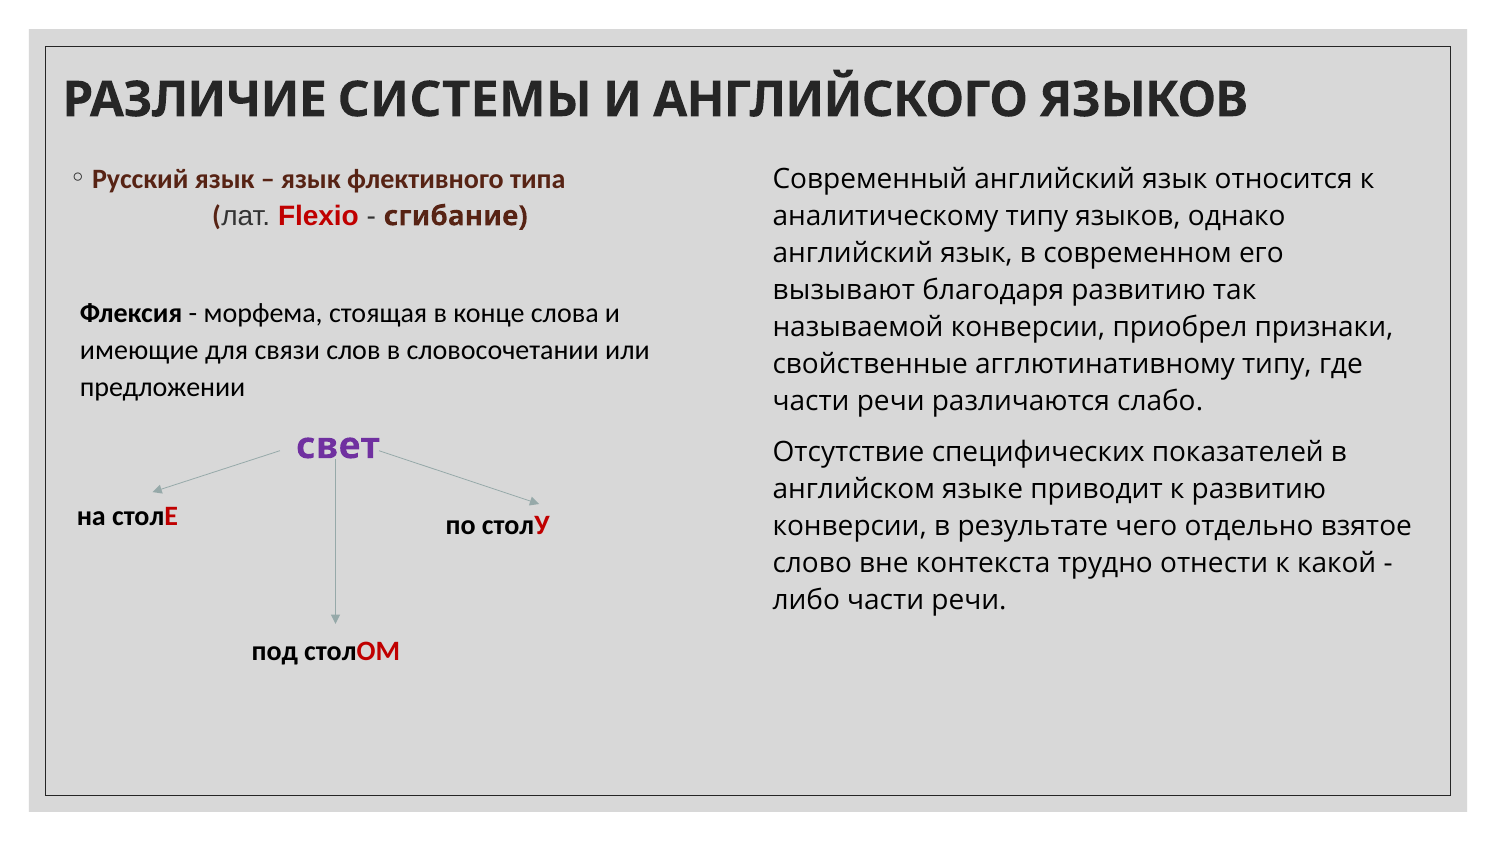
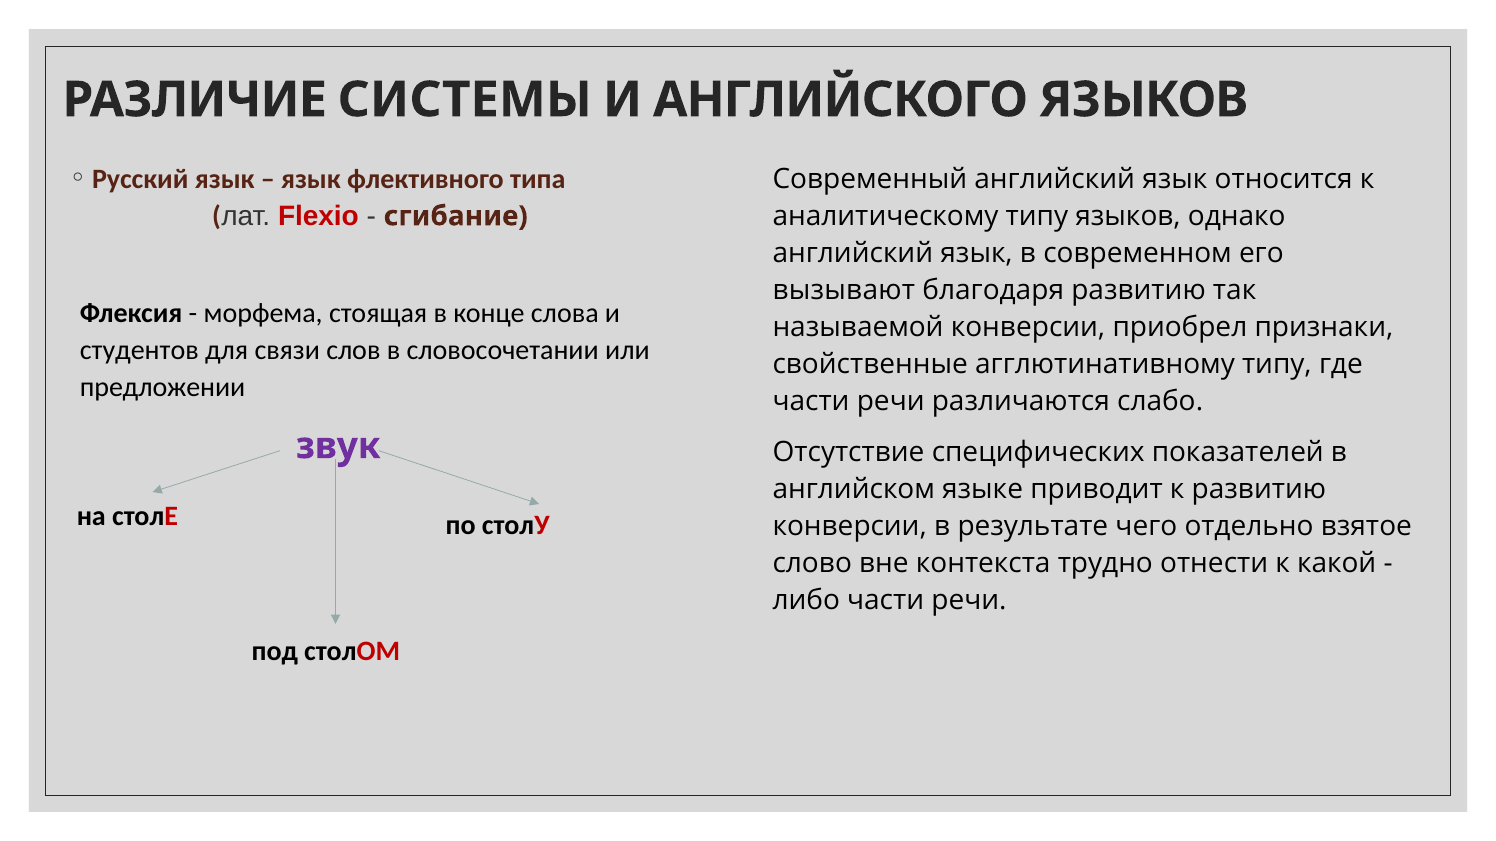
имеющие: имеющие -> студентов (139, 351)
свет: свет -> звук (338, 446)
